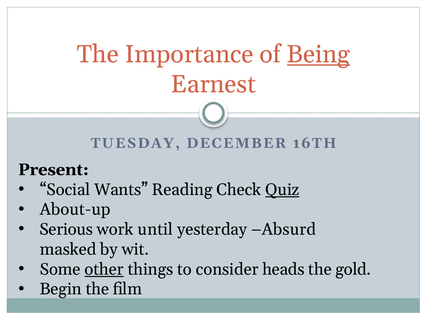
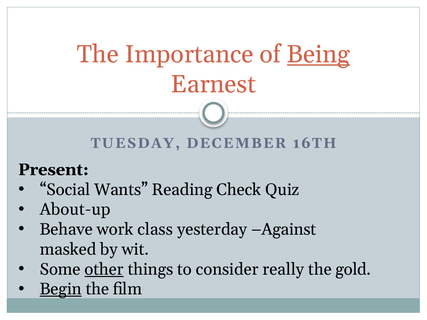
Quiz underline: present -> none (282, 190)
Serious: Serious -> Behave (66, 230)
until: until -> class (155, 230)
Absurd: Absurd -> Against (284, 230)
heads: heads -> really (283, 269)
Begin underline: none -> present (61, 289)
